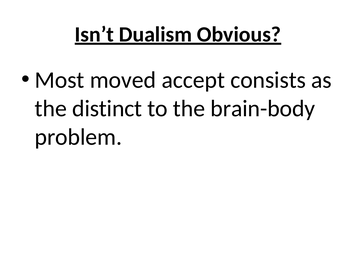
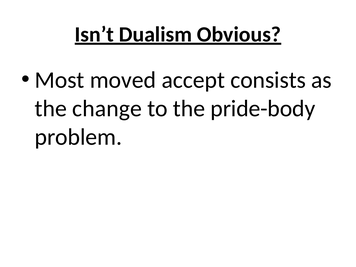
distinct: distinct -> change (107, 108)
brain-body: brain-body -> pride-body (263, 108)
